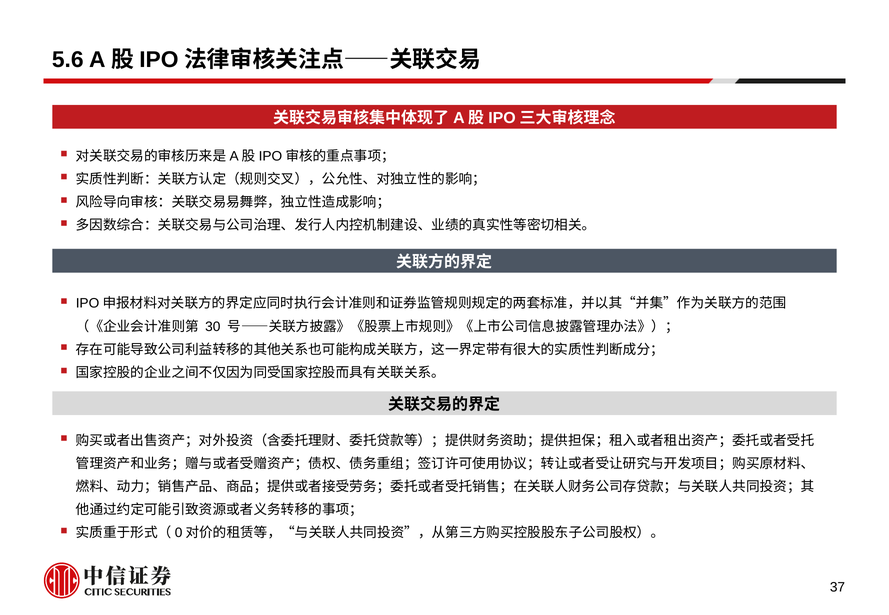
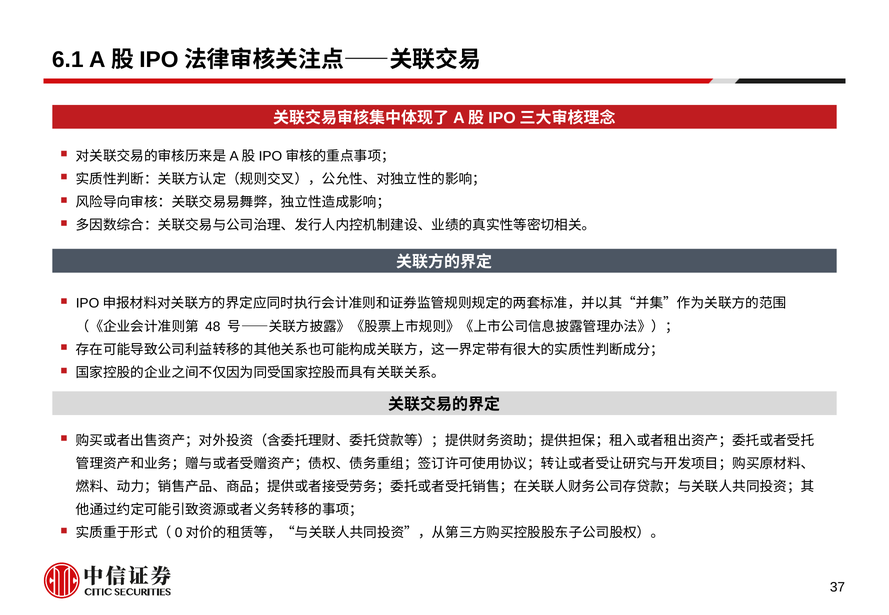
5.6: 5.6 -> 6.1 (68, 60)
30: 30 -> 48 (213, 327)
